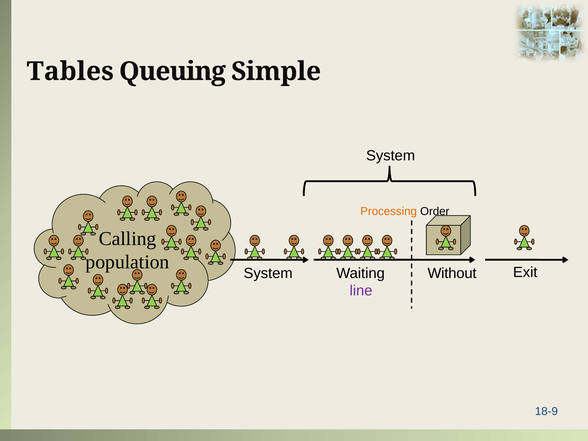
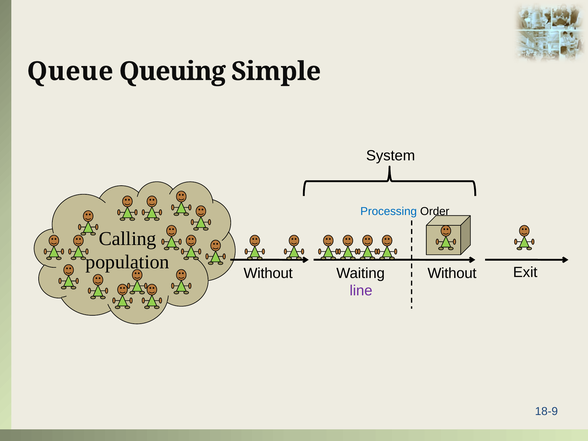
Tables: Tables -> Queue (70, 71)
Processing colour: orange -> blue (389, 211)
System: System -> Without (268, 273)
